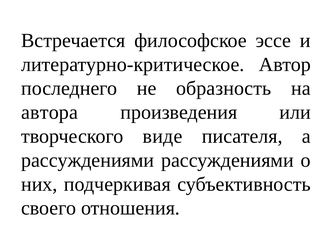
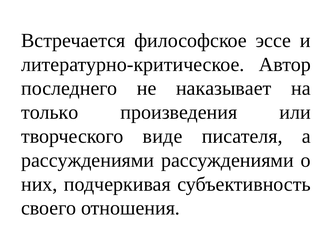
образность: образность -> наказывает (224, 88)
автора: автора -> только (50, 112)
